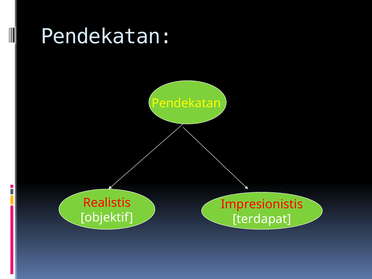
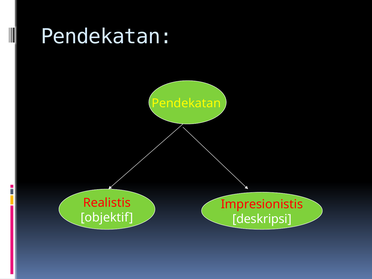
terdapat: terdapat -> deskripsi (262, 219)
